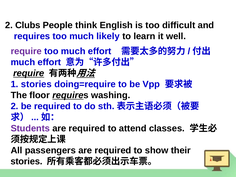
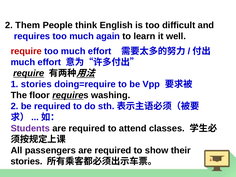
Clubs: Clubs -> Them (28, 25)
likely: likely -> again (108, 36)
require colour: purple -> red (26, 51)
